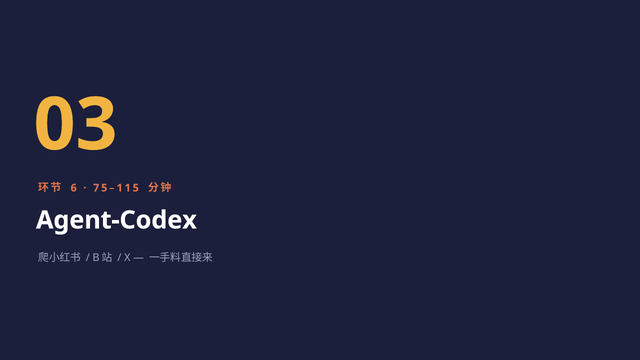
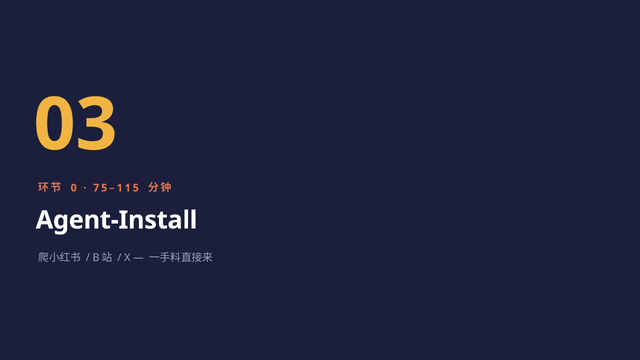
6: 6 -> 0 (74, 188)
Agent-Codex: Agent-Codex -> Agent-Install (116, 220)
